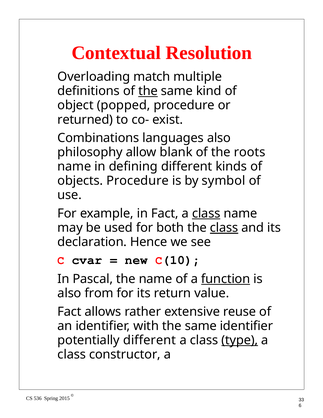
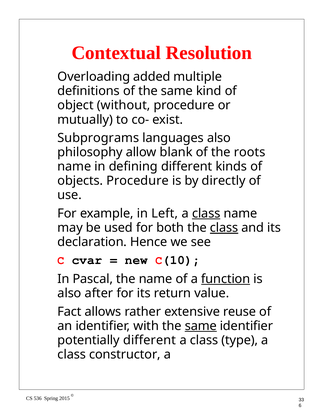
match: match -> added (152, 77)
the underline: present -> none (148, 91)
popped: popped -> without (124, 105)
returned: returned -> mutually (85, 120)
Combinations: Combinations -> Subprograms (98, 138)
symbol: symbol -> directly (224, 181)
in Fact: Fact -> Left (165, 214)
from: from -> after (99, 293)
same underline: none -> present (201, 326)
type underline: present -> none (240, 340)
